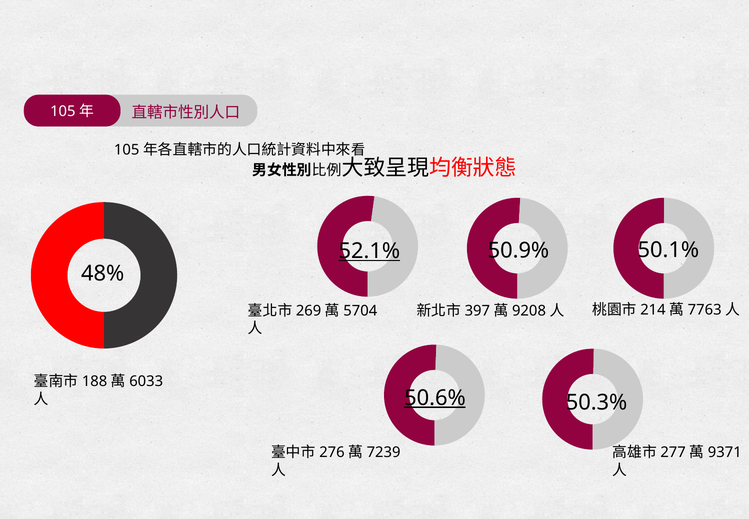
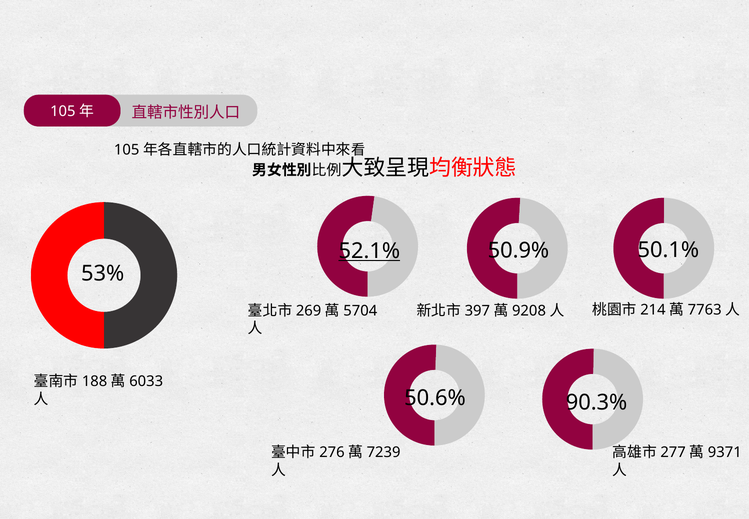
48%: 48% -> 53% (103, 273)
50.6% underline: present -> none (435, 397)
50.3%: 50.3% -> 90.3% (597, 402)
